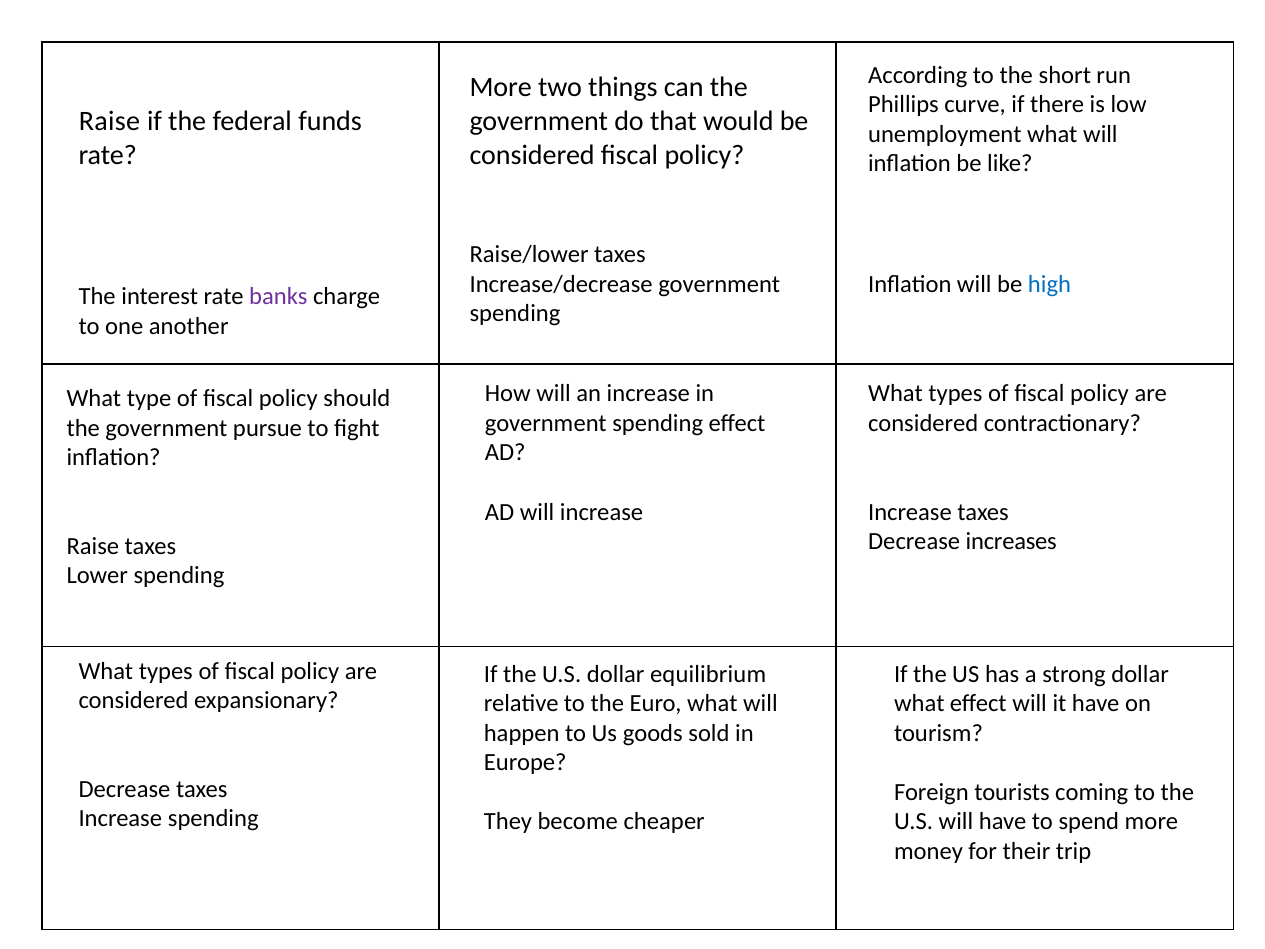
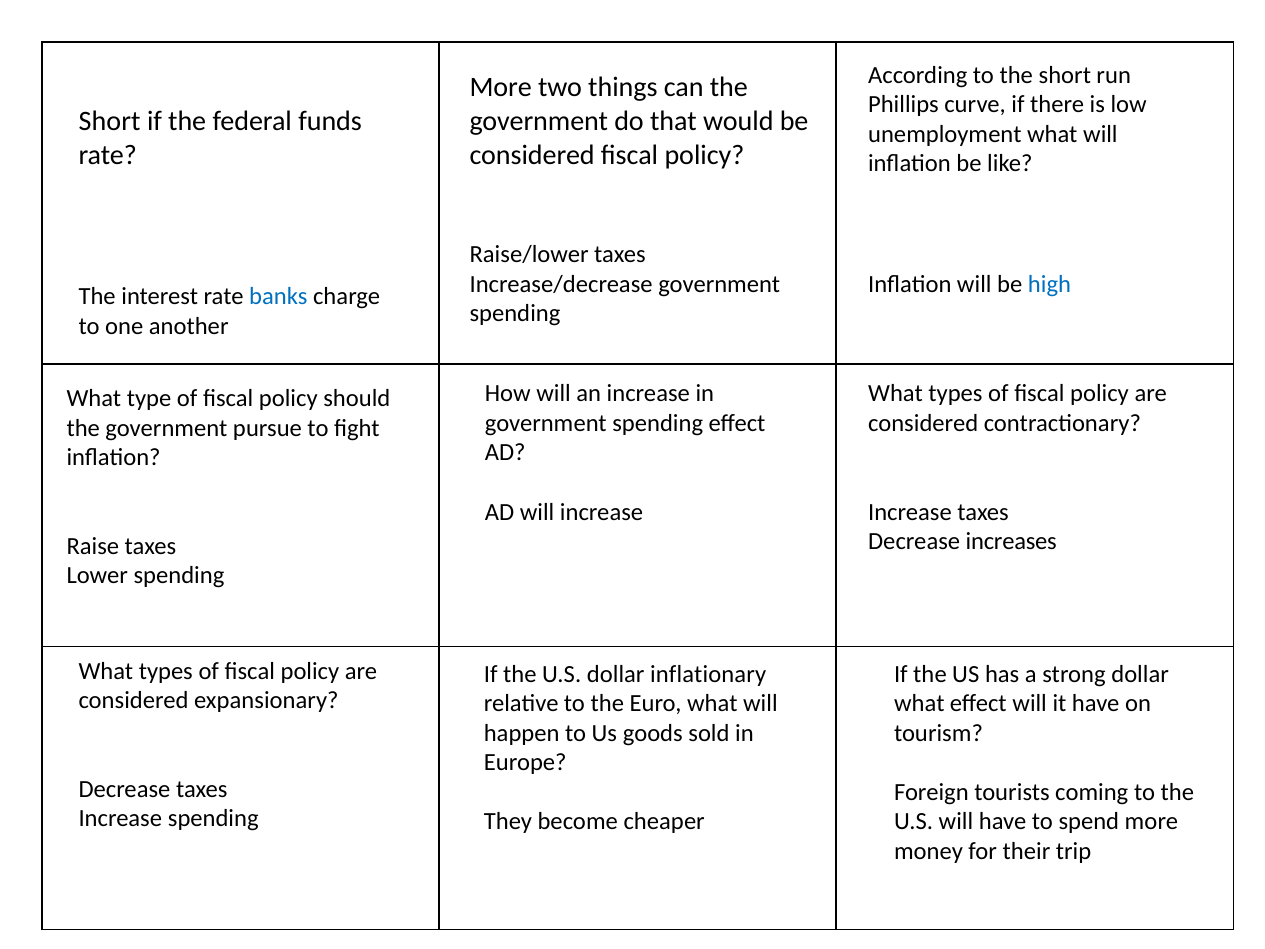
Raise: Raise -> Short (110, 122)
banks colour: purple -> blue (278, 296)
equilibrium: equilibrium -> inflationary (708, 674)
